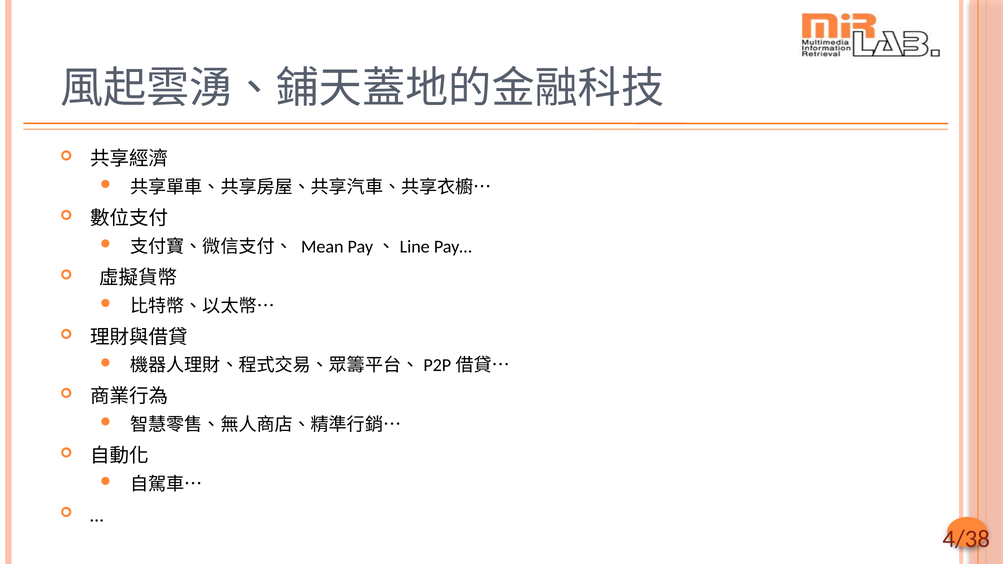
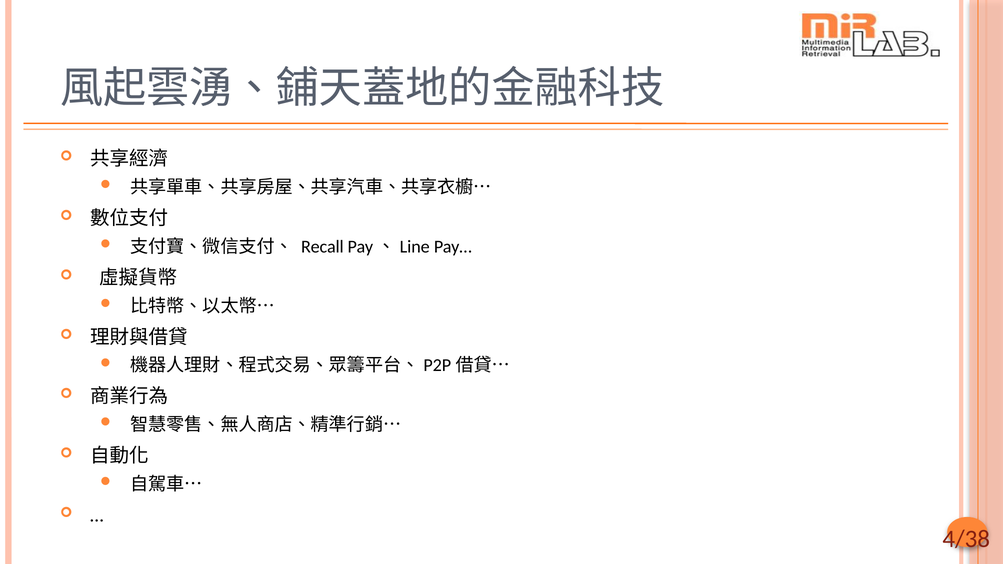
Mean: Mean -> Recall (322, 247)
